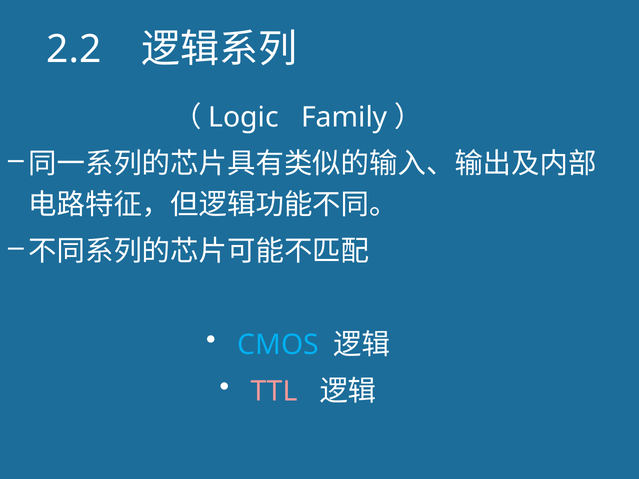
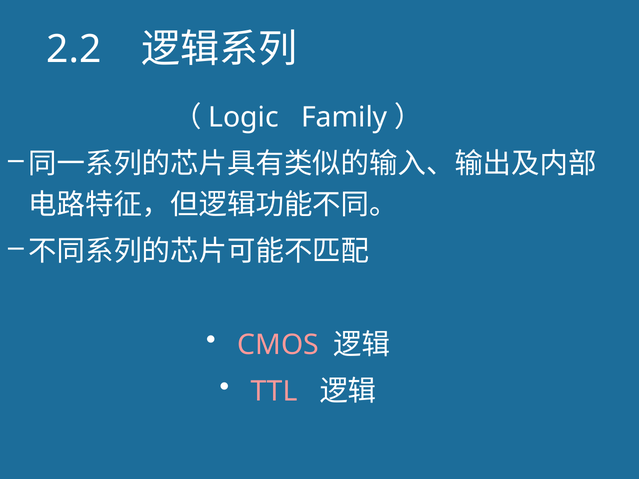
CMOS colour: light blue -> pink (278, 345)
